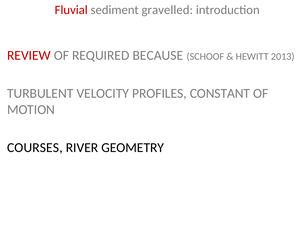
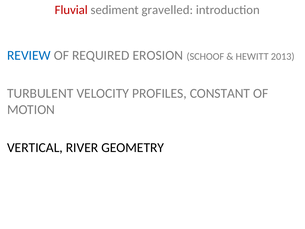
REVIEW colour: red -> blue (29, 55)
BECAUSE: BECAUSE -> EROSION (158, 55)
COURSES: COURSES -> VERTICAL (35, 148)
